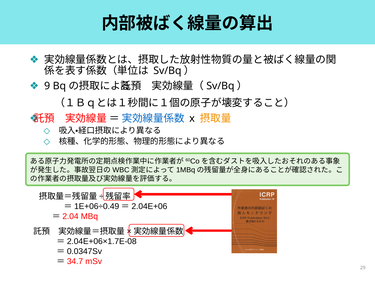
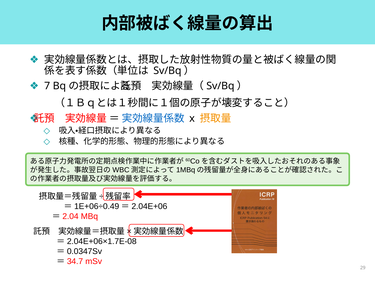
9: 9 -> 7 (47, 86)
